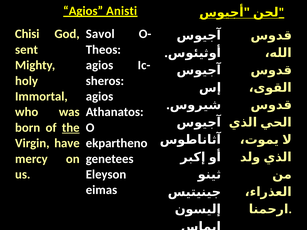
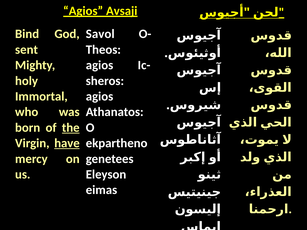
Anisti: Anisti -> Avsaji (122, 11)
Chisi: Chisi -> Bind (27, 34)
have underline: none -> present (67, 143)
